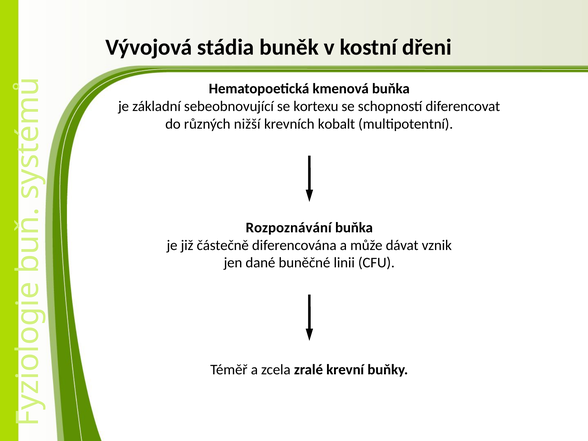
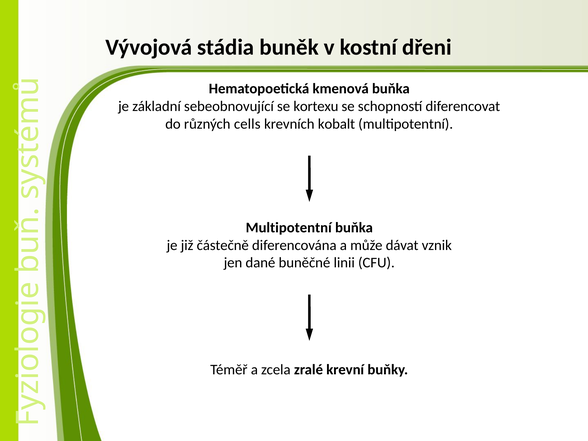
nižší: nižší -> cells (247, 124)
Rozpoznávání: Rozpoznávání -> Multipotentní (289, 228)
